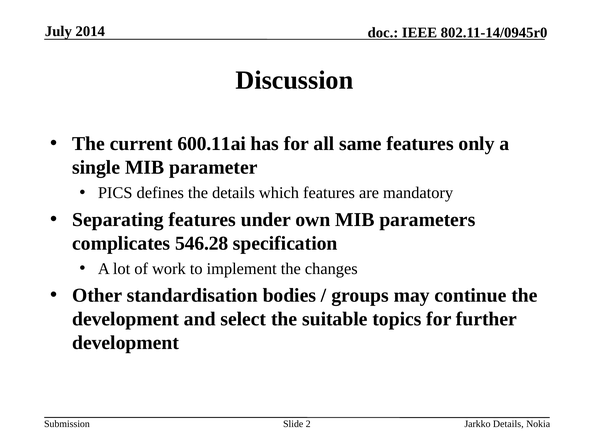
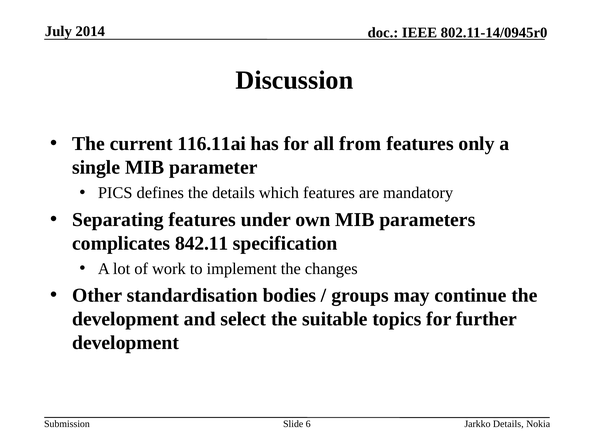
600.11ai: 600.11ai -> 116.11ai (212, 144)
same: same -> from (360, 144)
546.28: 546.28 -> 842.11 (202, 243)
2: 2 -> 6 (308, 424)
